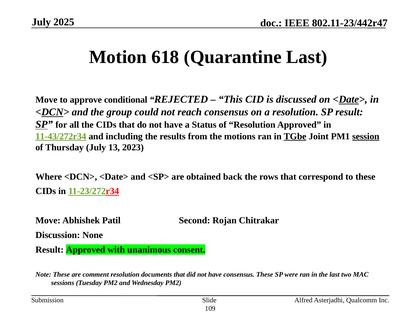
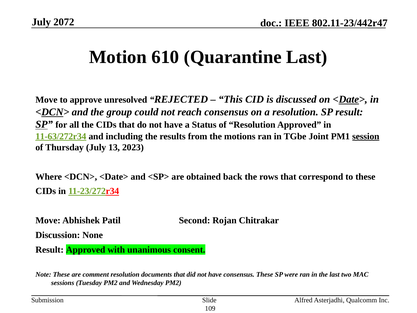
2025: 2025 -> 2072 (64, 22)
618: 618 -> 610 (165, 57)
conditional: conditional -> unresolved (126, 100)
11-43/272r34: 11-43/272r34 -> 11-63/272r34 (61, 136)
TGbe underline: present -> none (295, 136)
